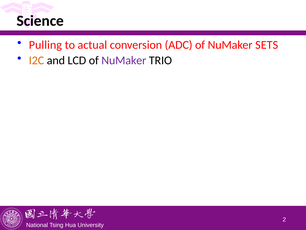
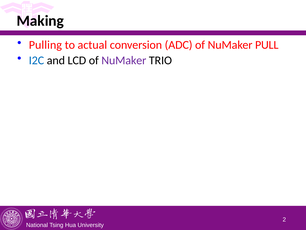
Science: Science -> Making (40, 21)
SETS: SETS -> PULL (267, 45)
I2C colour: orange -> blue (36, 60)
